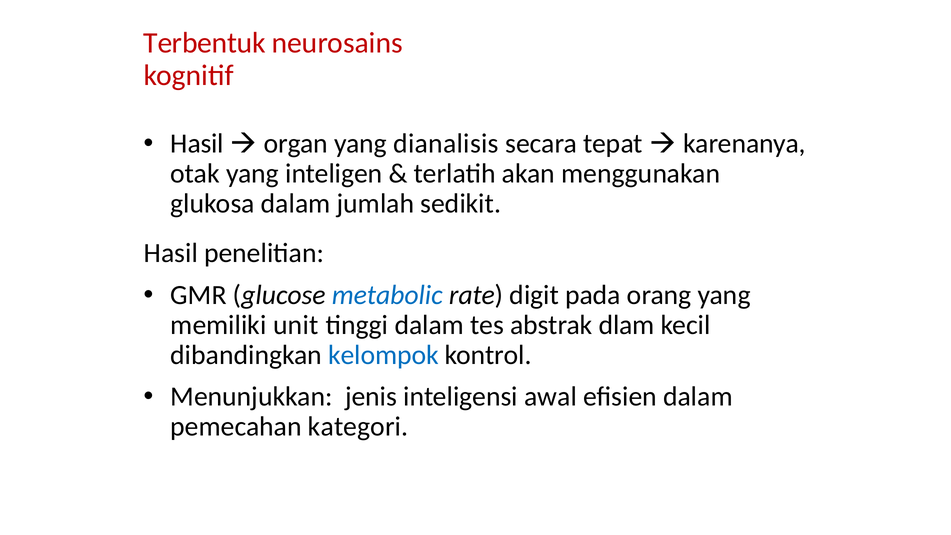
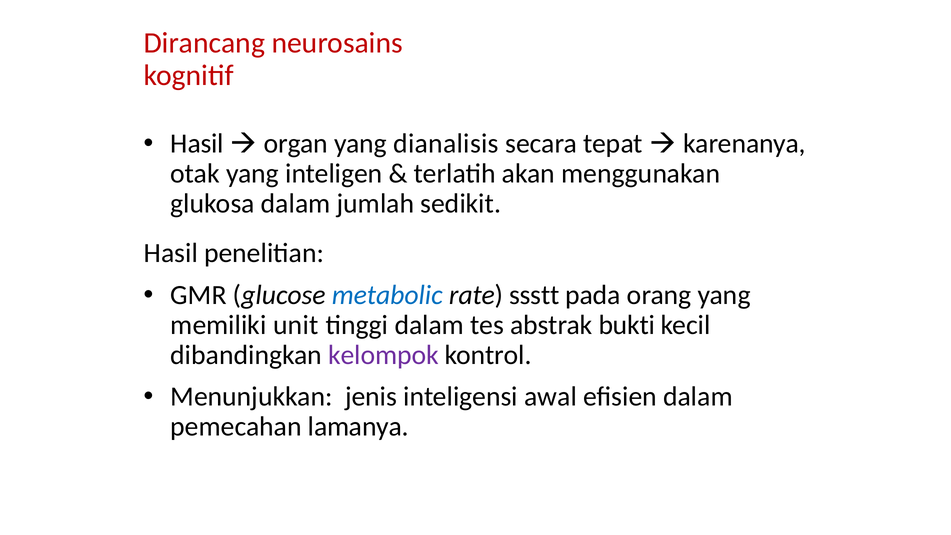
Terbentuk: Terbentuk -> Dirancang (204, 43)
digit: digit -> ssstt (534, 295)
dlam: dlam -> bukti (627, 325)
kelompok colour: blue -> purple (383, 355)
kategori: kategori -> lamanya (358, 427)
